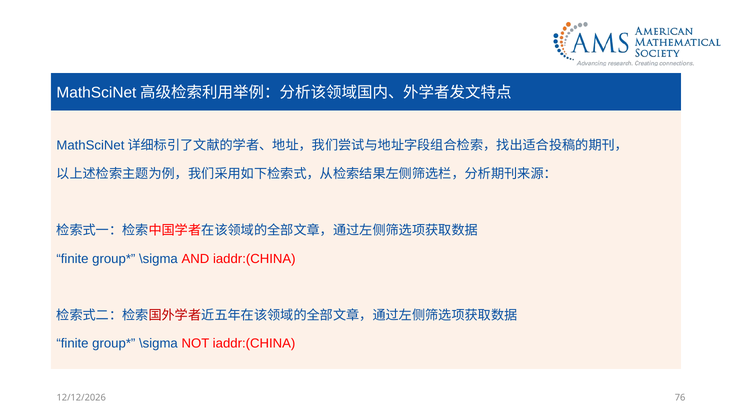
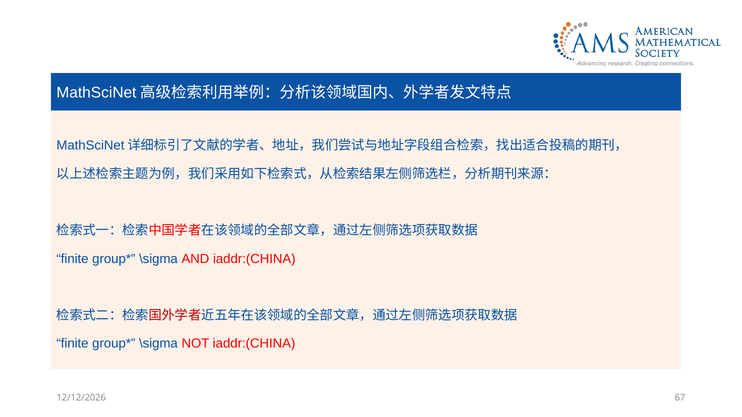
76: 76 -> 67 (680, 398)
